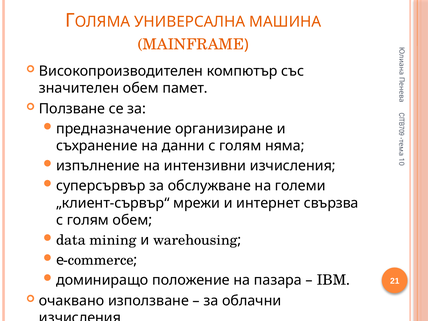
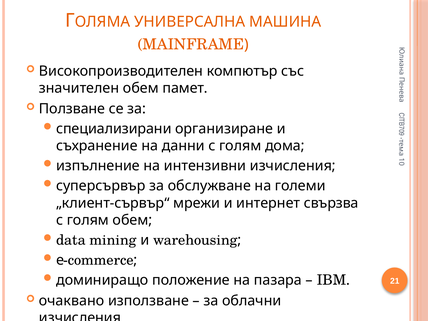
предназначение: предназначение -> специализирани (114, 129)
няма: няма -> дома (285, 146)
